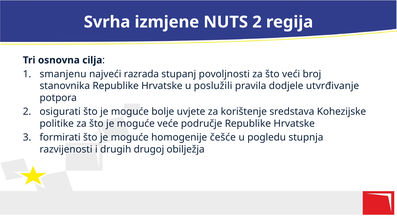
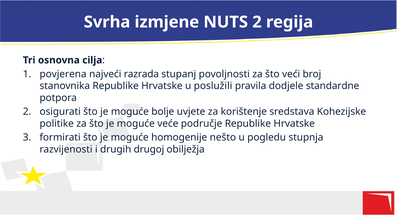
smanjenu: smanjenu -> povjerena (63, 74)
utvrđivanje: utvrđivanje -> standardne (333, 86)
češće: češće -> nešto (223, 138)
